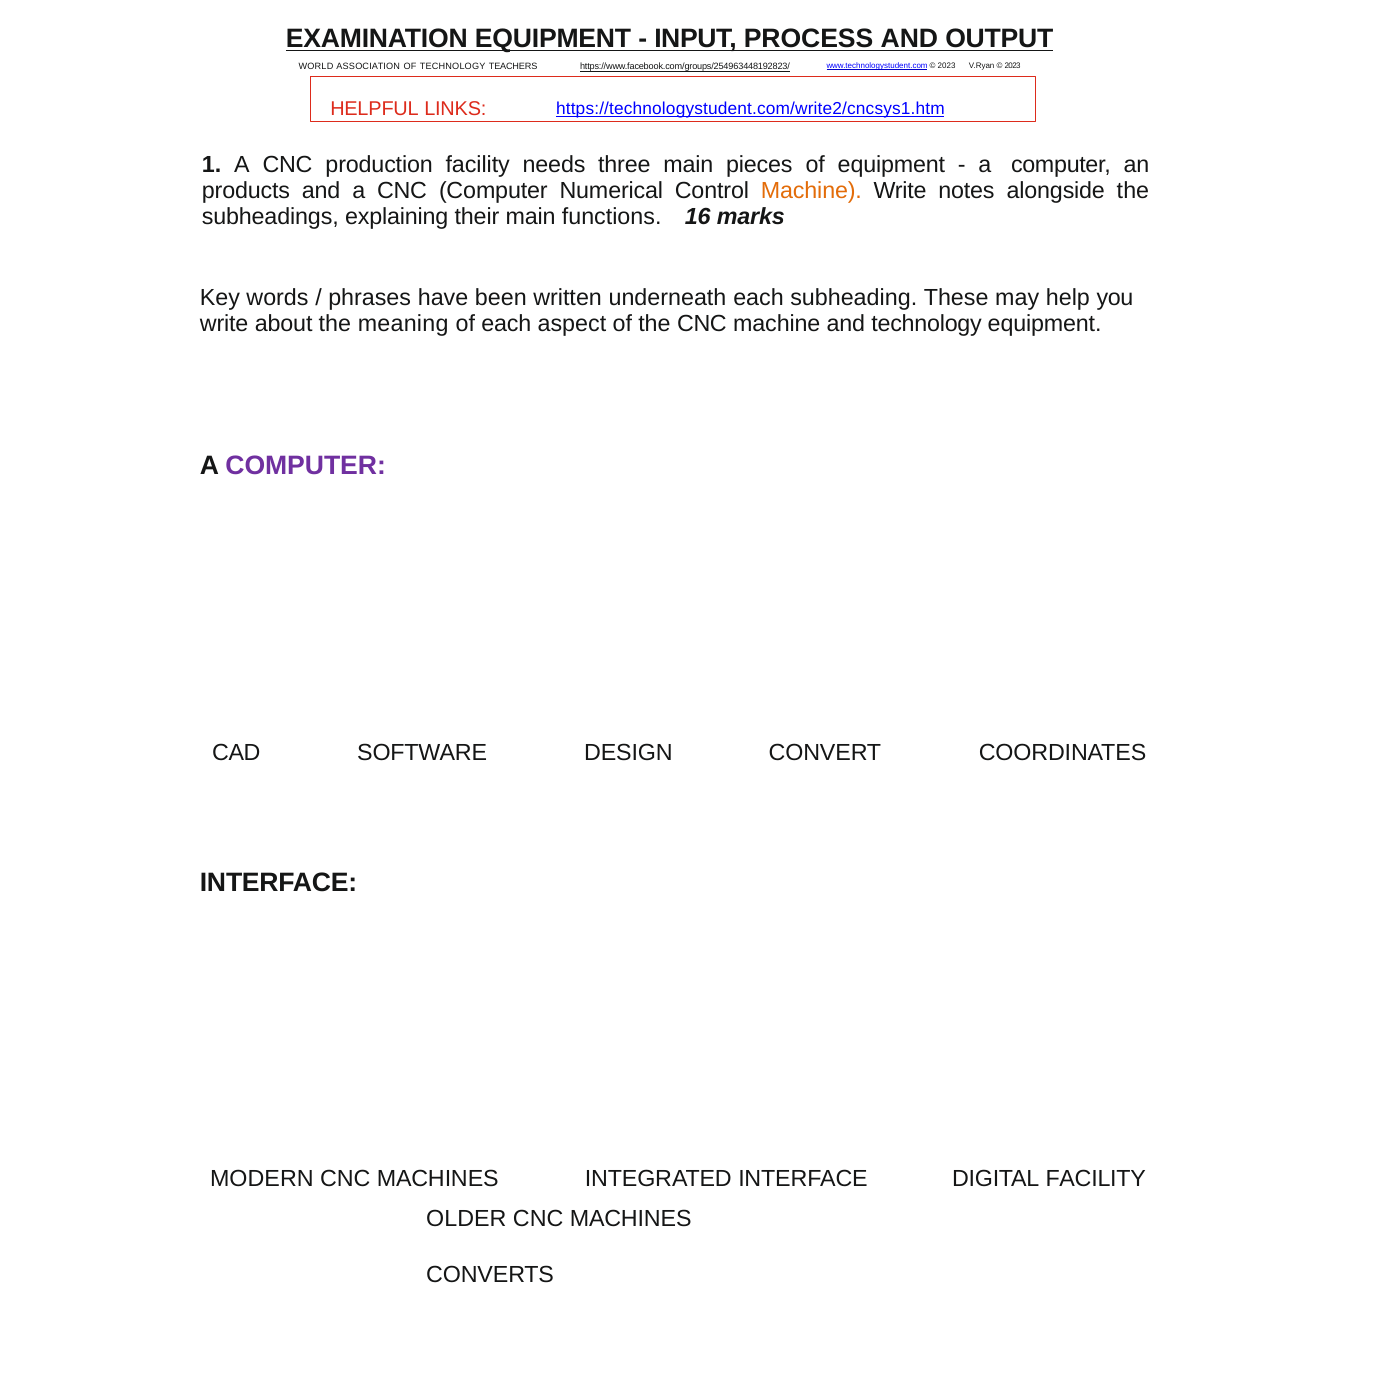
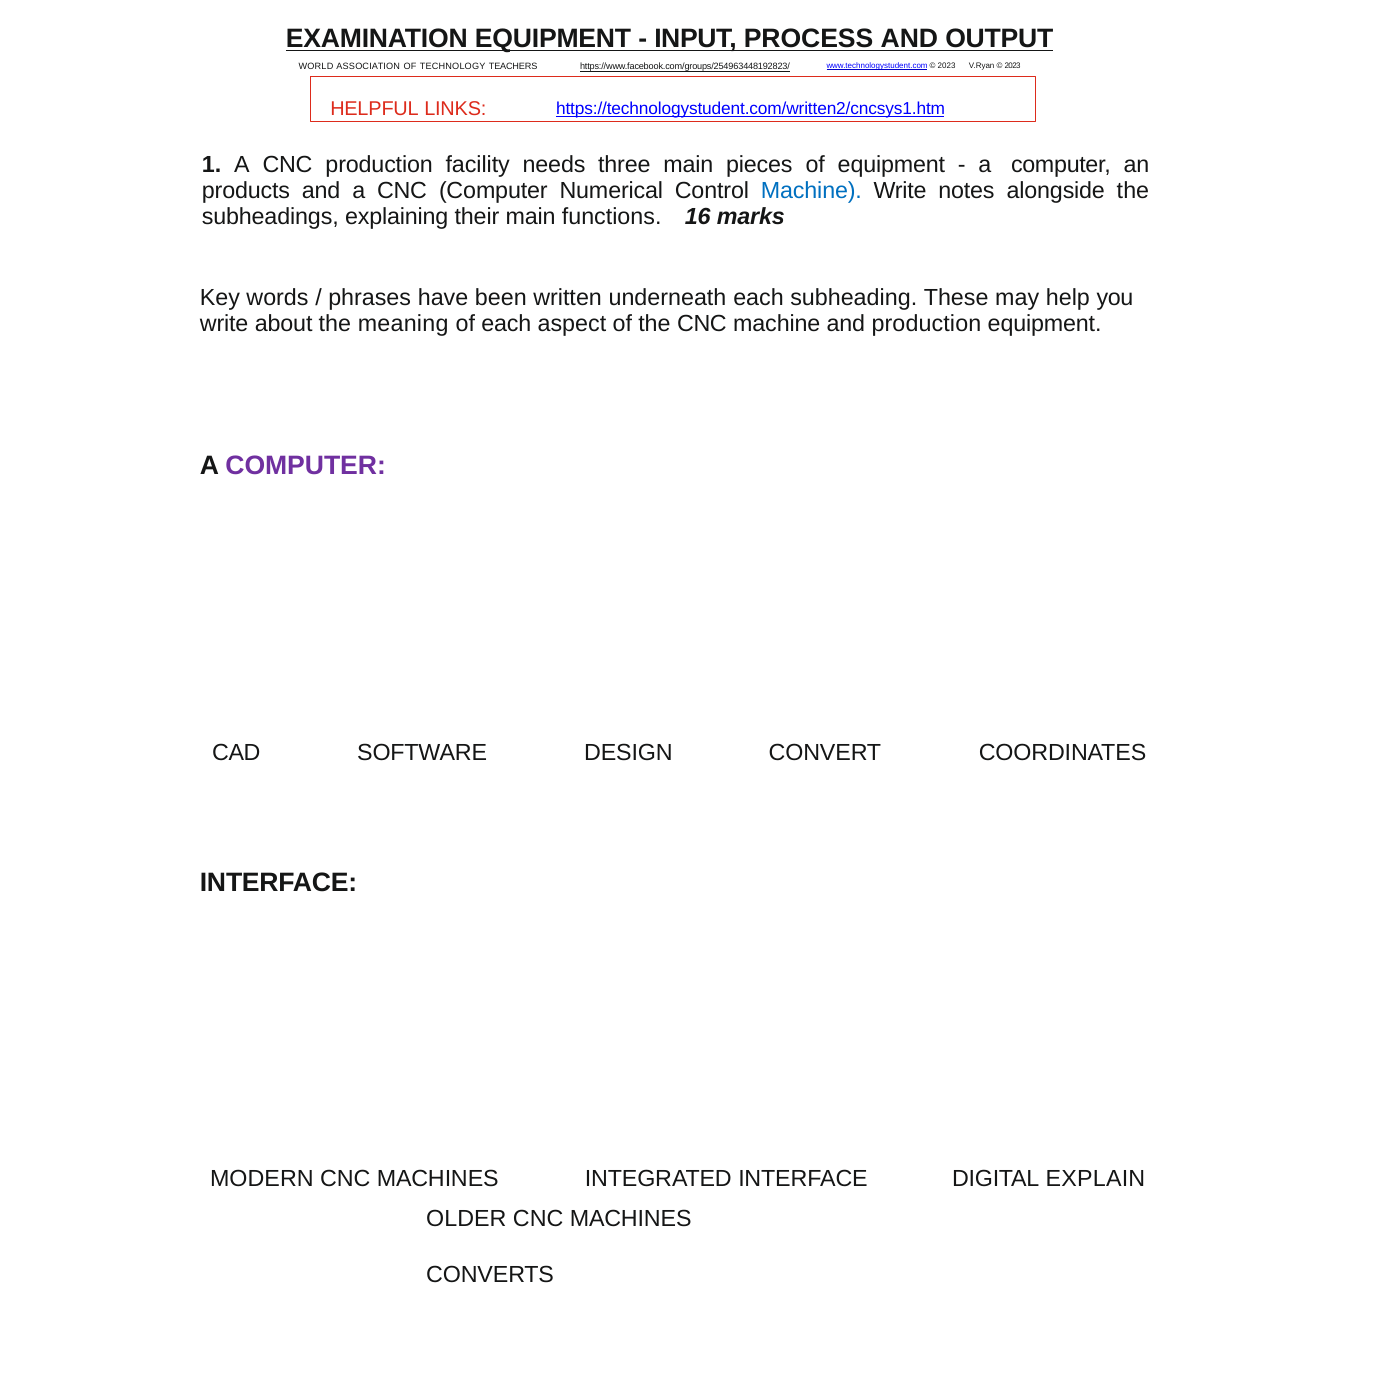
https://technologystudent.com/write2/cncsys1.htm: https://technologystudent.com/write2/cncsys1.htm -> https://technologystudent.com/written2/cncsys1.htm (751, 109)
Machine colour: orange -> blue (811, 190)
and technology: technology -> production (926, 323)
DIGITAL FACILITY: FACILITY -> EXPLAIN (1095, 1178)
